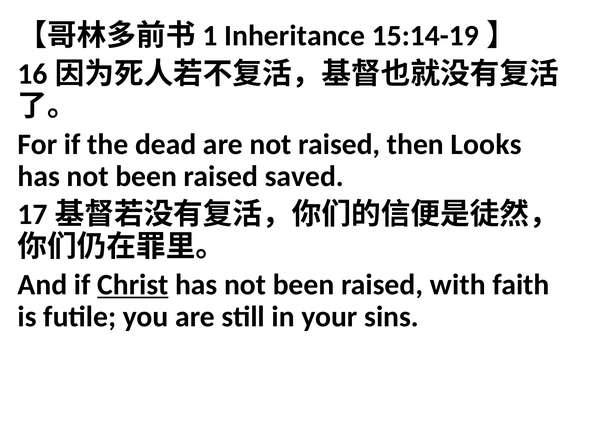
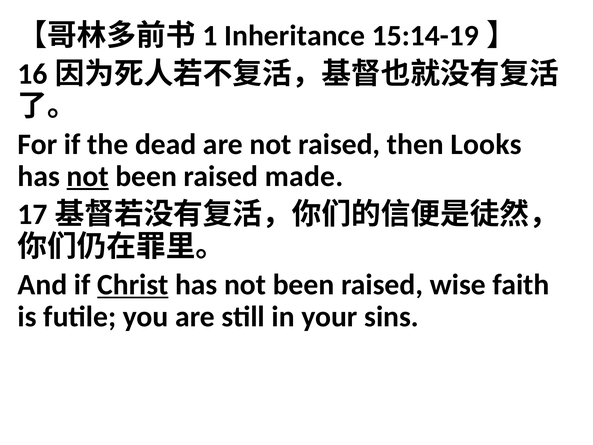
not underline: none -> present (88, 176)
saved: saved -> made (304, 176)
with: with -> wise (458, 285)
